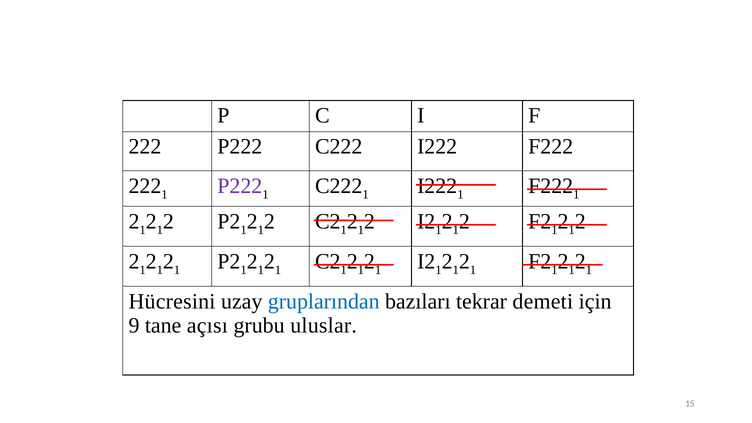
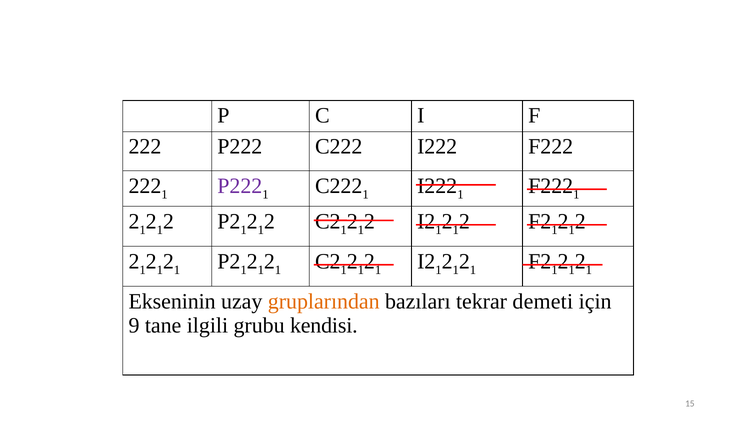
Hücresini: Hücresini -> Ekseninin (172, 301)
gruplarından colour: blue -> orange (324, 301)
açısı: açısı -> ilgili (207, 326)
uluslar: uluslar -> kendisi (324, 326)
